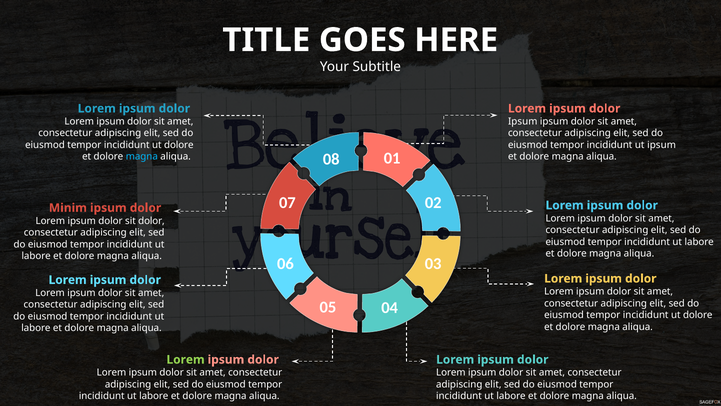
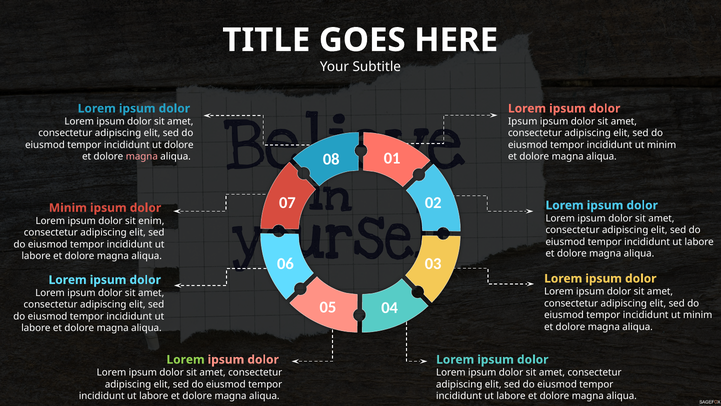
ipsum: ipsum -> minim (662, 145)
magna colour: light blue -> pink (142, 156)
sit dolor: dolor -> enim (151, 221)
dolore: dolore -> minim (698, 315)
